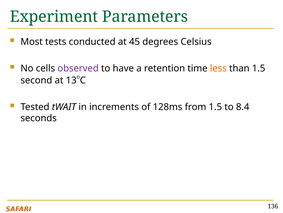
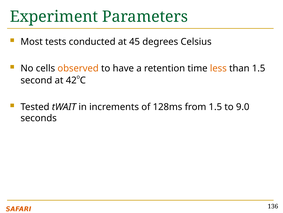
observed colour: purple -> orange (78, 68)
13: 13 -> 42 (71, 80)
8.4: 8.4 -> 9.0 (243, 107)
